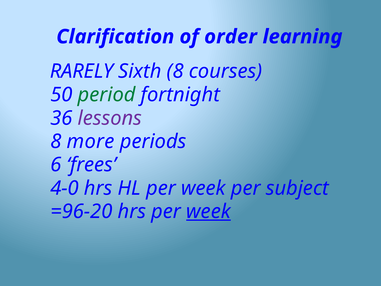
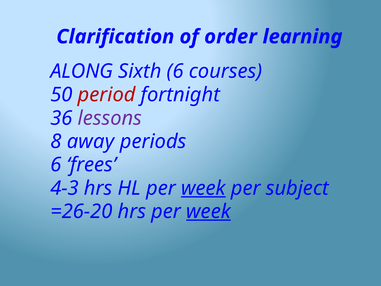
RARELY: RARELY -> ALONG (82, 71)
Sixth 8: 8 -> 6 (175, 71)
period colour: green -> red (107, 95)
more: more -> away (91, 141)
4-0: 4-0 -> 4-3 (65, 188)
week underline: none -> present (203, 188)
=96-20: =96-20 -> =26-20 (81, 211)
